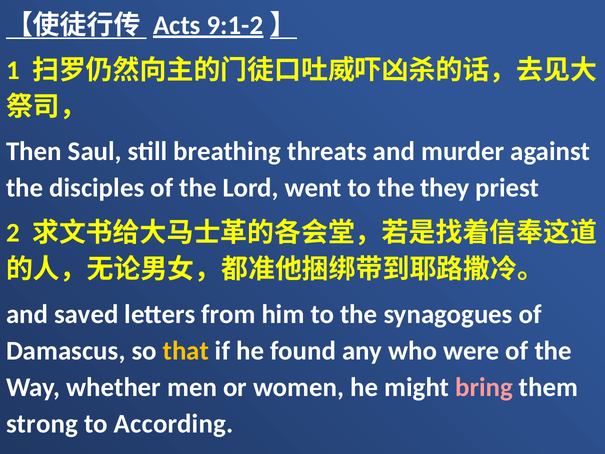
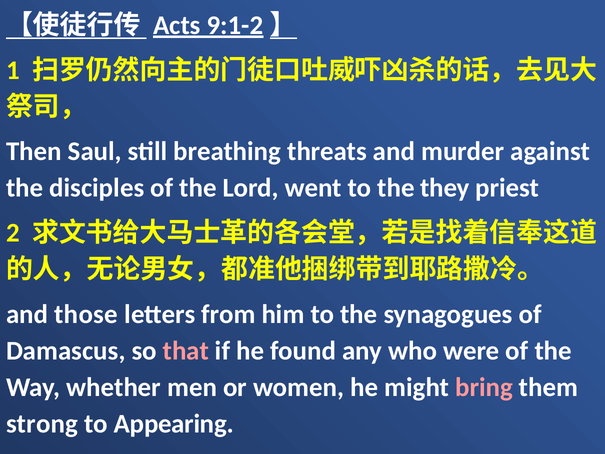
saved: saved -> those (86, 314)
that colour: yellow -> pink (186, 351)
According: According -> Appearing (174, 424)
